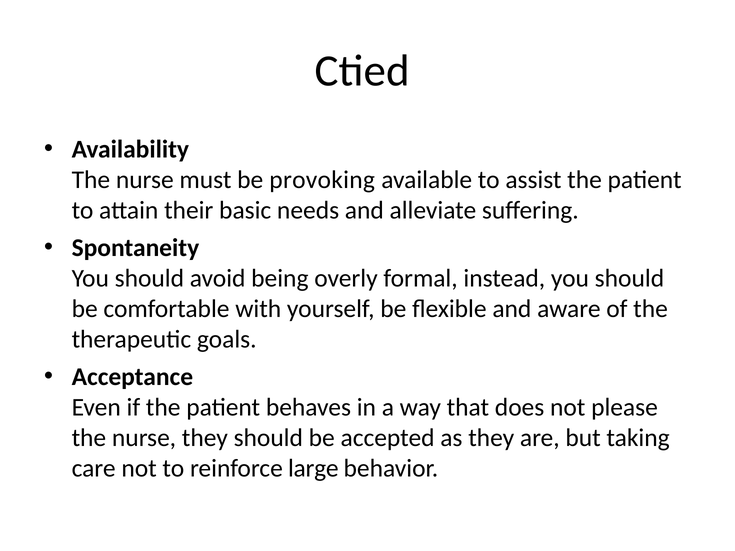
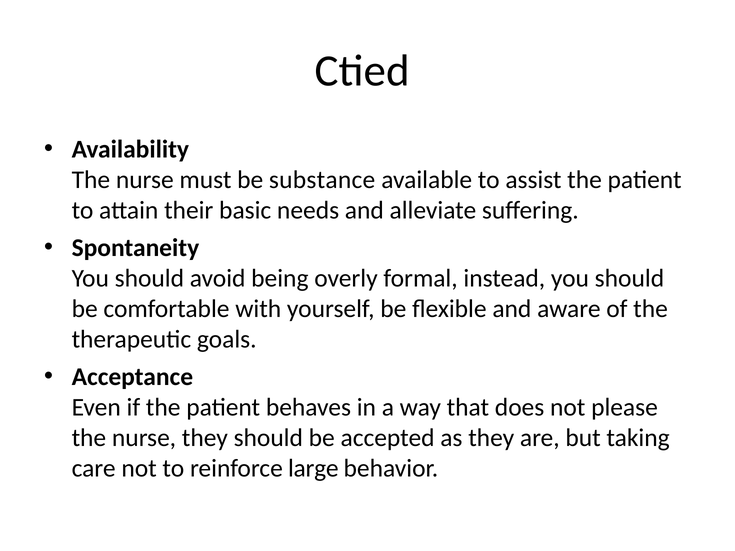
provoking: provoking -> substance (322, 180)
